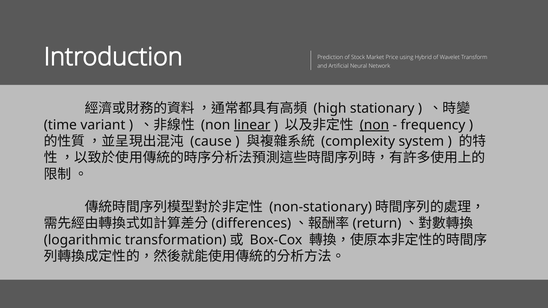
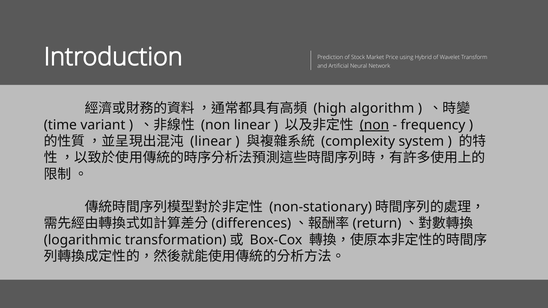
stationary: stationary -> algorithm (382, 109)
linear underline: present -> none (252, 125)
cause: cause -> linear (211, 141)
